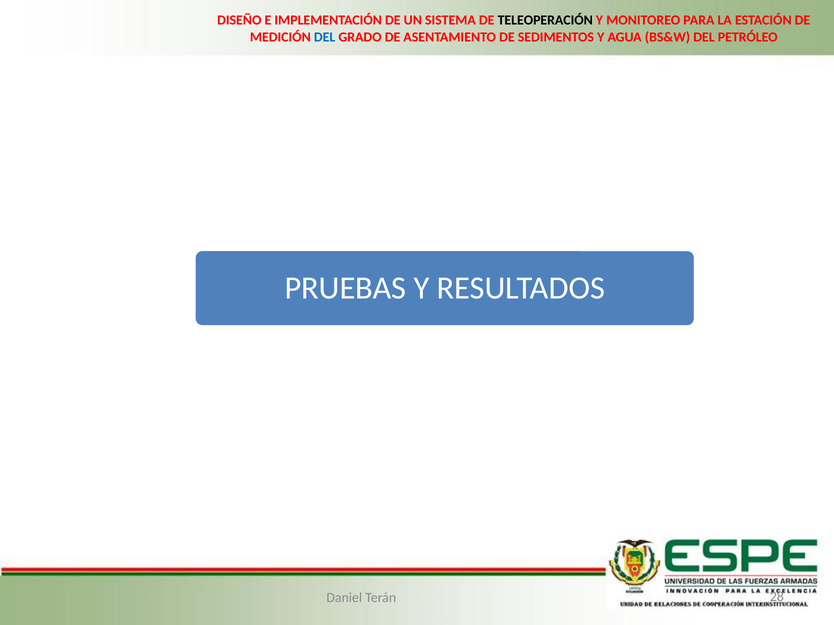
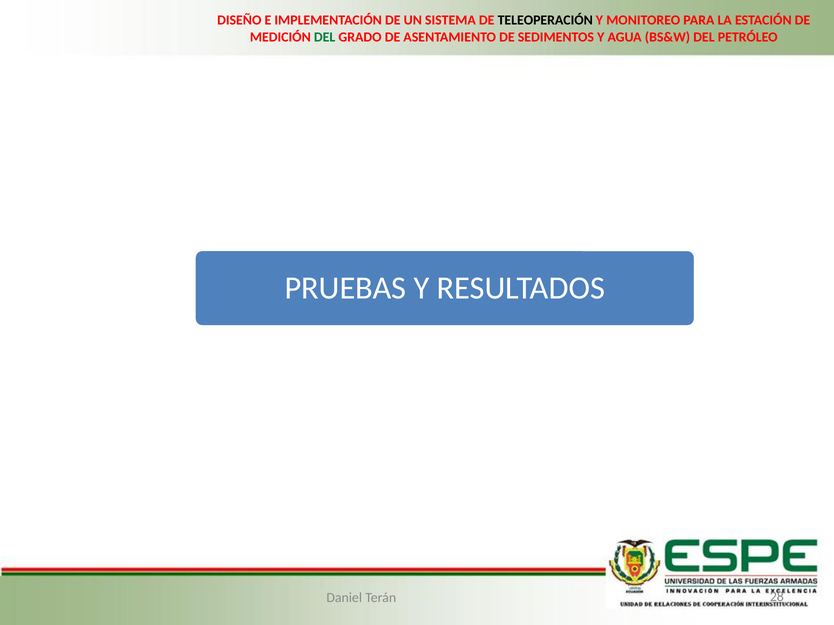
DEL colour: blue -> green (325, 37)
